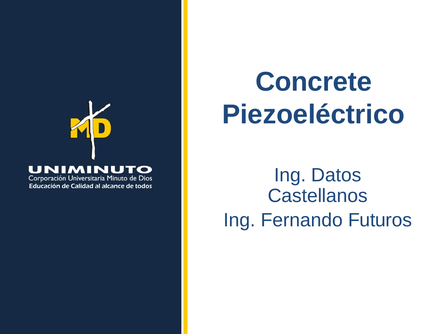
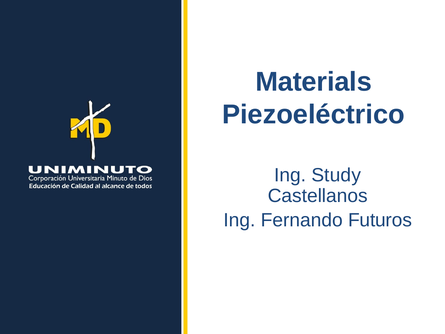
Concrete: Concrete -> Materials (314, 82)
Datos: Datos -> Study (336, 175)
